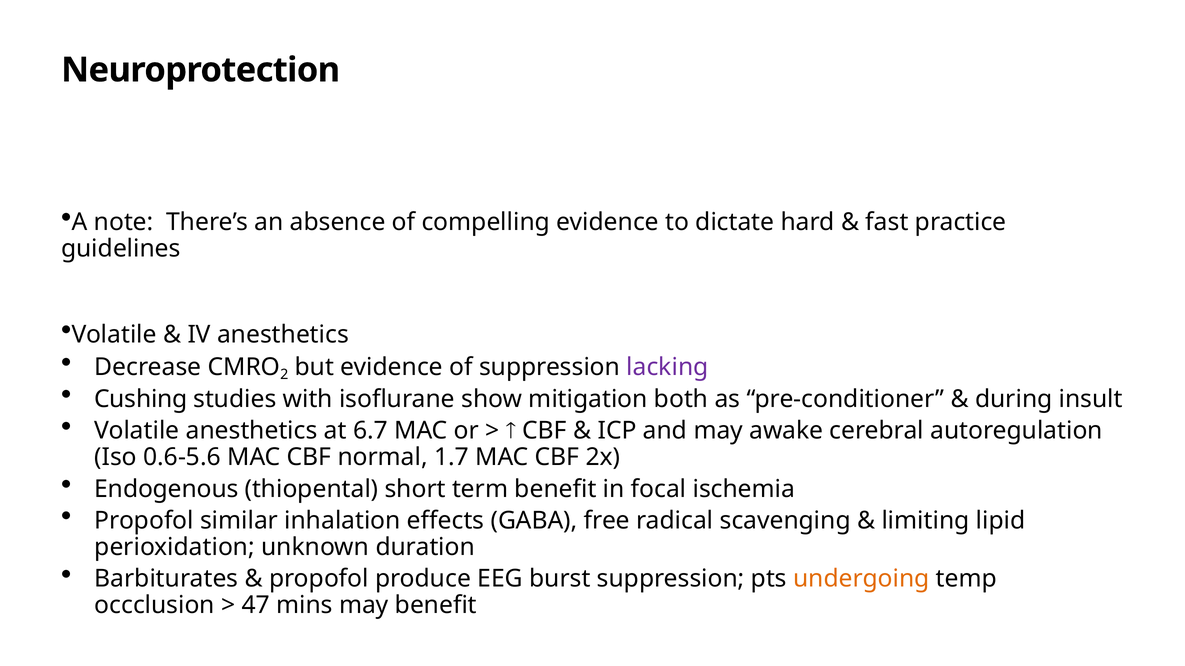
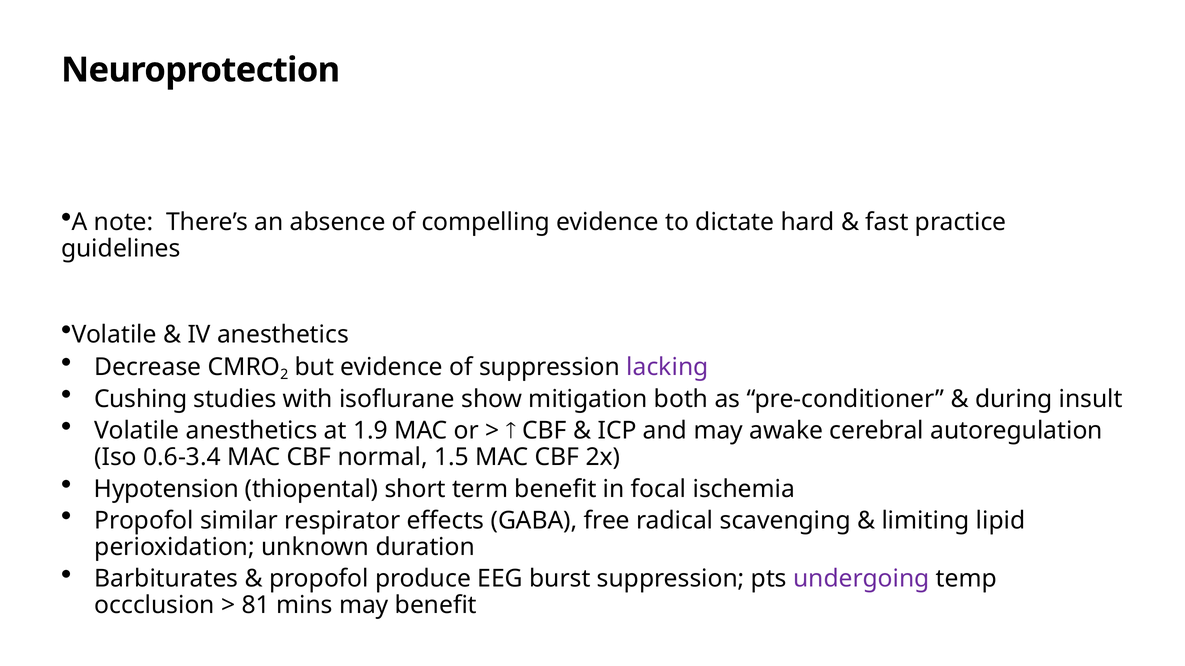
6.7: 6.7 -> 1.9 (370, 431)
0.6-5.6: 0.6-5.6 -> 0.6-3.4 (182, 458)
1.7: 1.7 -> 1.5 (452, 458)
Endogenous: Endogenous -> Hypotension (166, 489)
inhalation: inhalation -> respirator (342, 521)
undergoing colour: orange -> purple (861, 579)
47: 47 -> 81 (256, 606)
